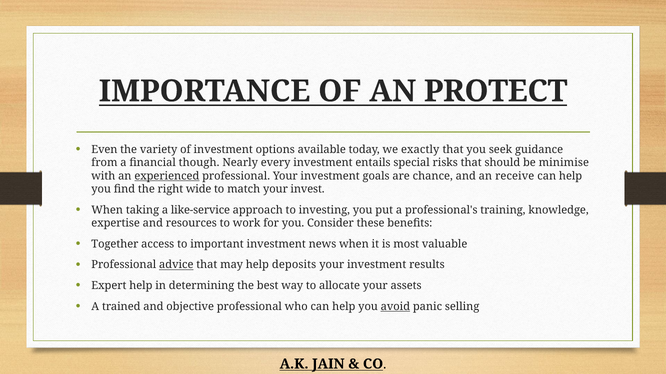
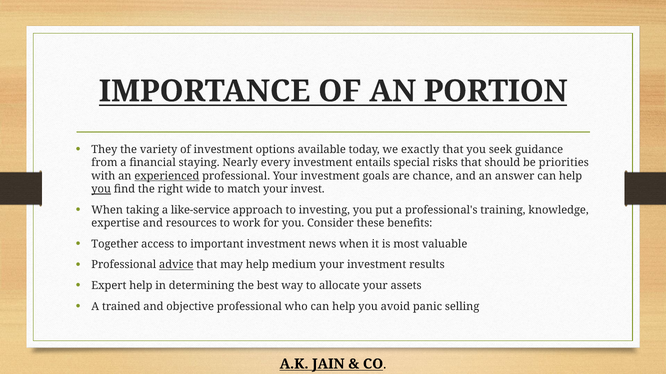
PROTECT: PROTECT -> PORTION (496, 91)
Even: Even -> They (104, 150)
though: though -> staying (199, 163)
minimise: minimise -> priorities (564, 163)
receive: receive -> answer (515, 176)
you underline: none -> present (101, 190)
deposits: deposits -> medium (294, 265)
avoid underline: present -> none (395, 307)
